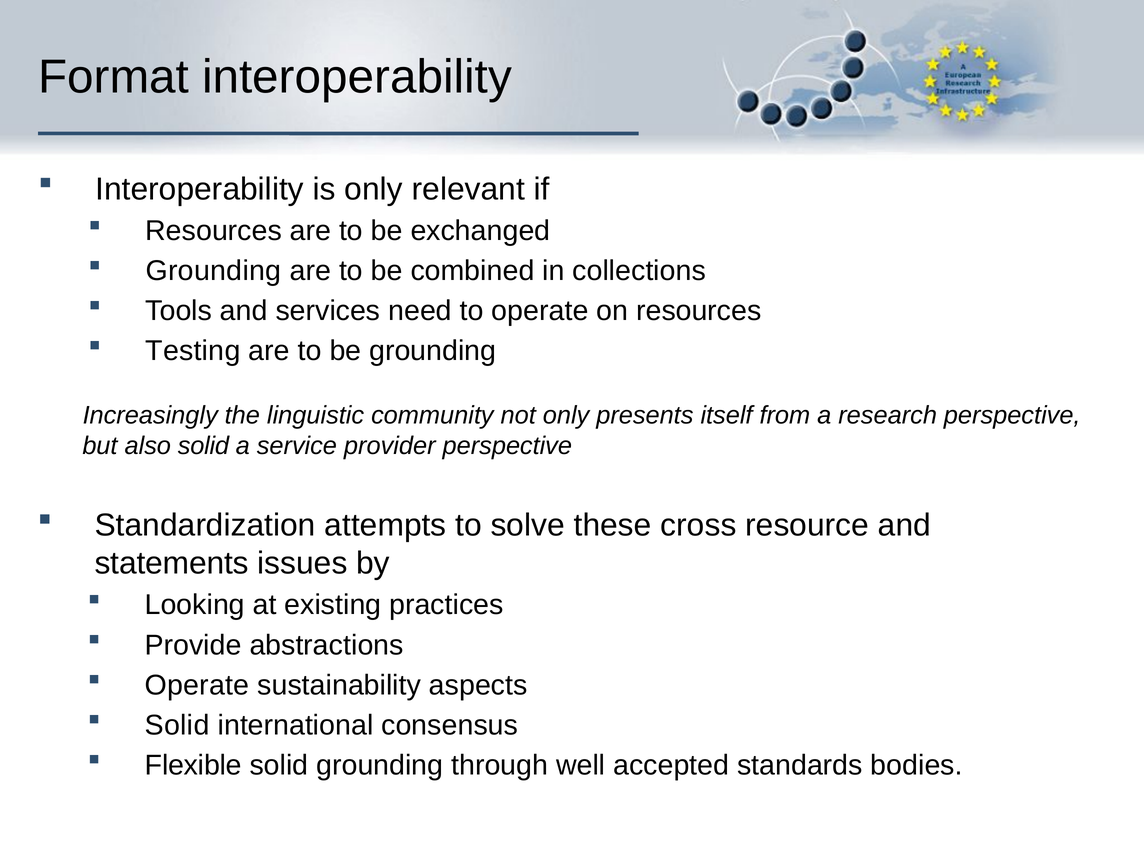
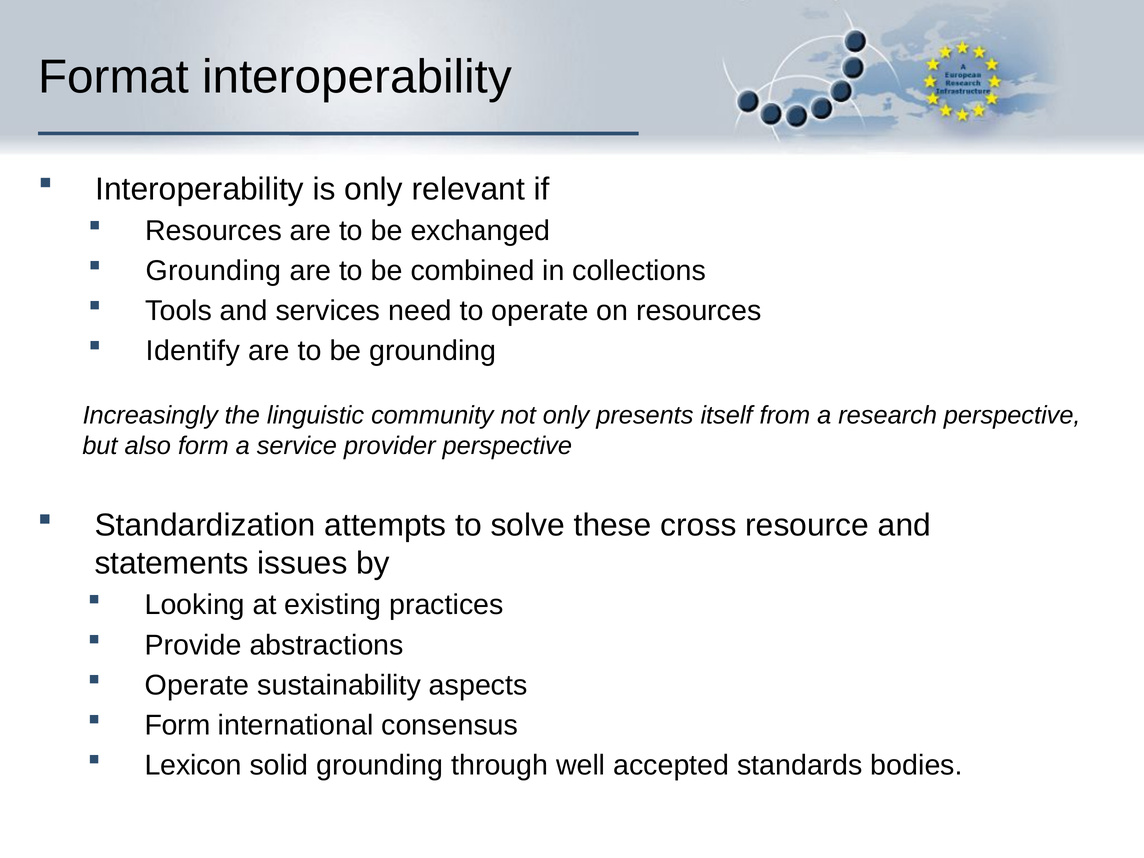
Testing: Testing -> Identify (193, 351)
also solid: solid -> form (203, 446)
Solid: Solid -> Form (177, 725)
Flexible: Flexible -> Lexicon (193, 765)
